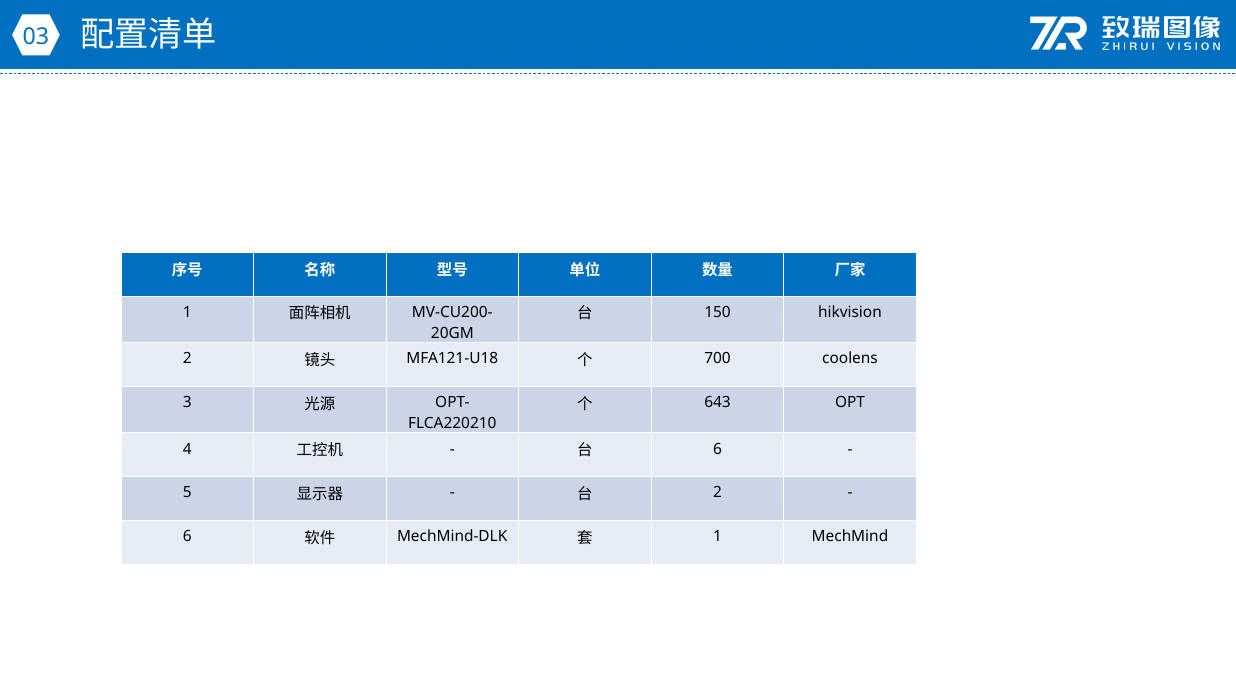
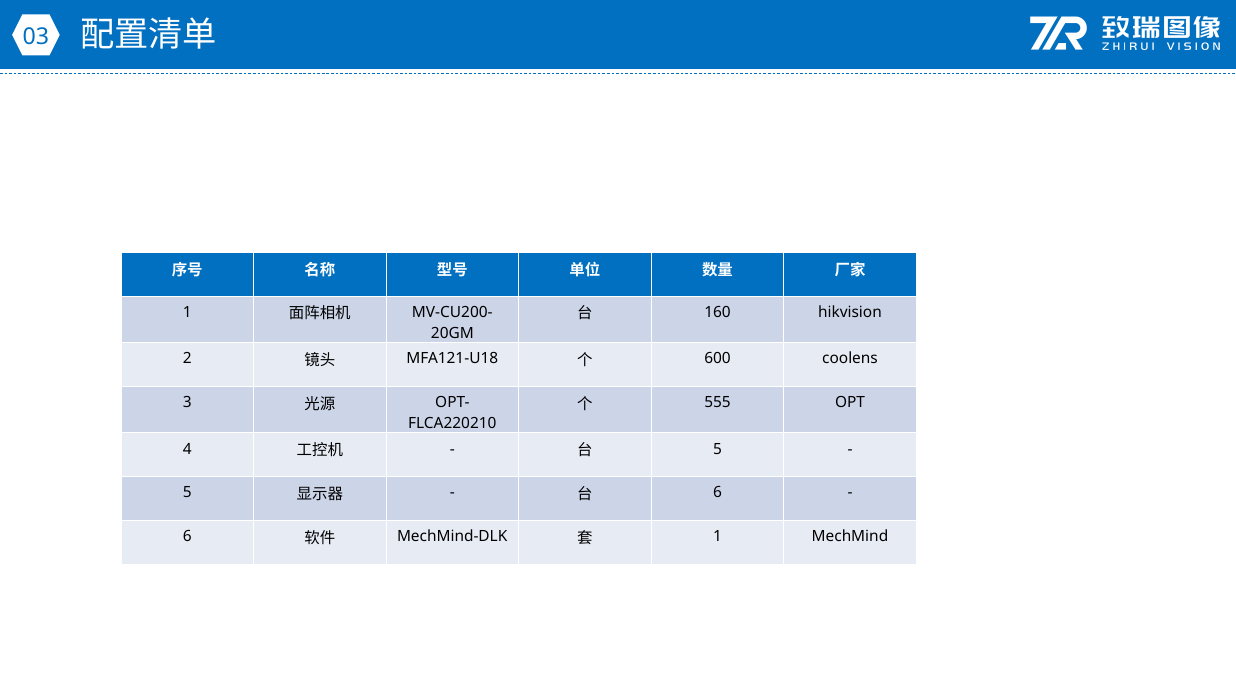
150: 150 -> 160 (717, 313)
700: 700 -> 600 (717, 359)
643: 643 -> 555 (717, 403)
6: 6 -> 5 (718, 449)
2: 2 -> 6 (718, 493)
